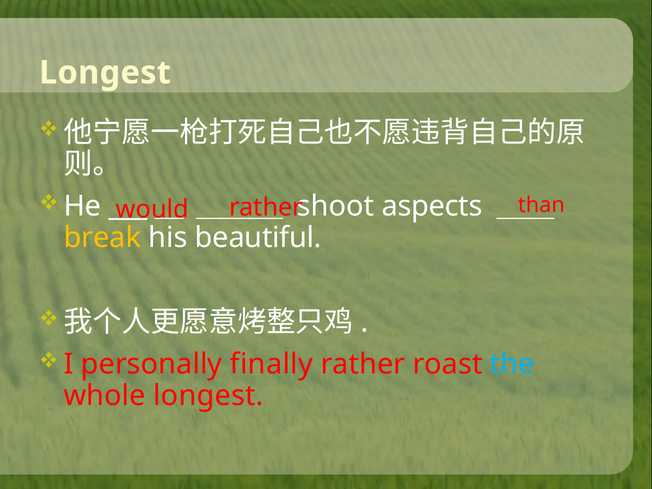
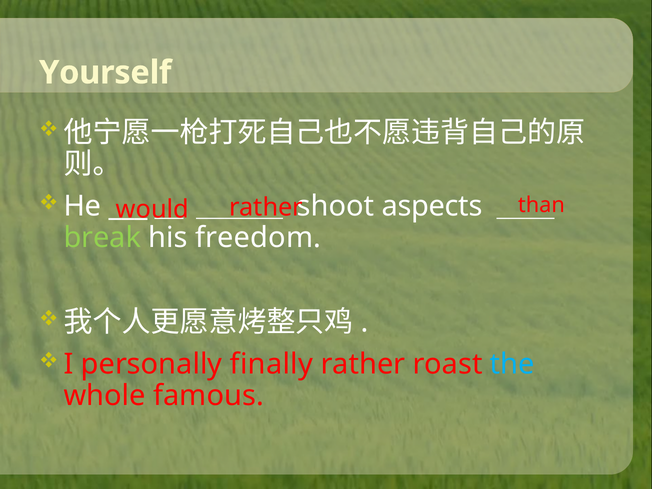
Longest: Longest -> Yourself (105, 73)
break colour: yellow -> light green (102, 238)
beautiful: beautiful -> freedom (258, 238)
whole longest: longest -> famous (208, 395)
